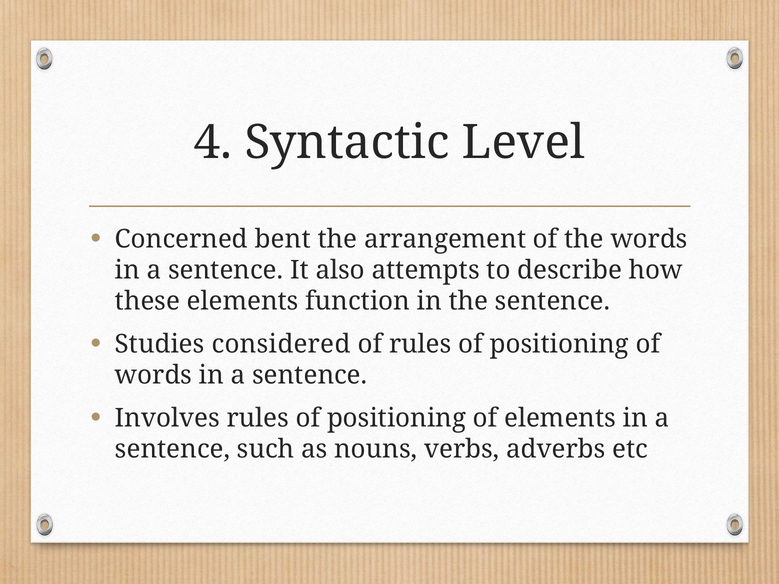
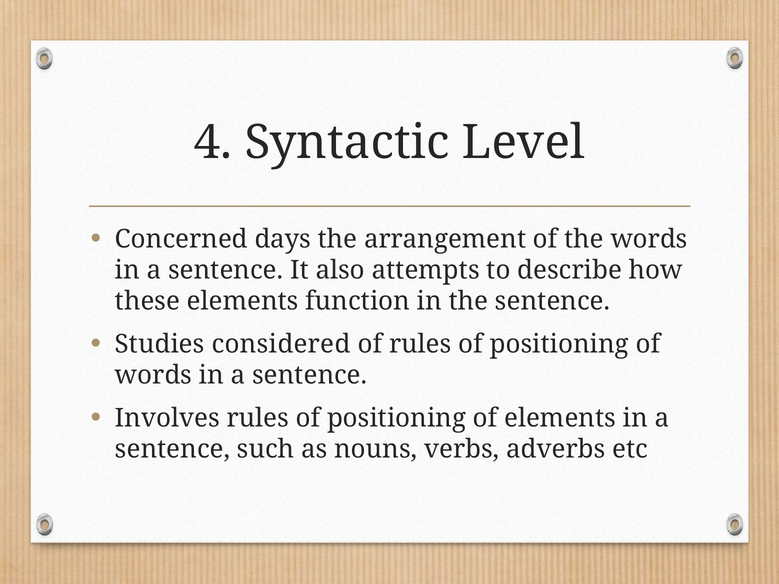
bent: bent -> days (283, 239)
